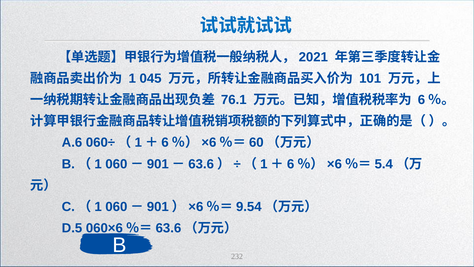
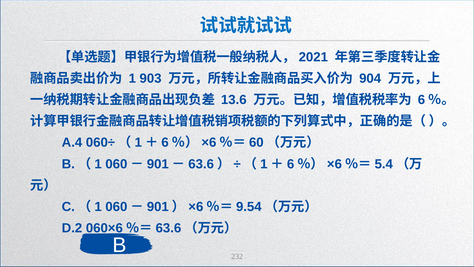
045: 045 -> 903 (151, 78)
101: 101 -> 904 (370, 78)
76.1: 76.1 -> 13.6 (234, 100)
A.6: A.6 -> A.4 (72, 142)
D.5: D.5 -> D.2 (72, 228)
